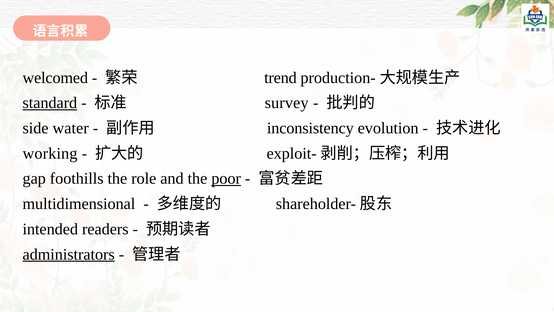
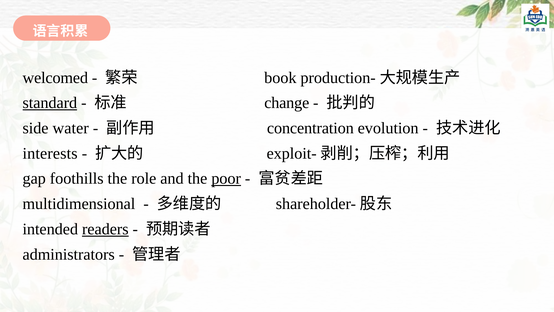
trend: trend -> book (280, 78)
survey: survey -> change (287, 103)
inconsistency: inconsistency -> concentration (310, 128)
working: working -> interests (50, 153)
readers underline: none -> present (105, 229)
administrators underline: present -> none (69, 254)
